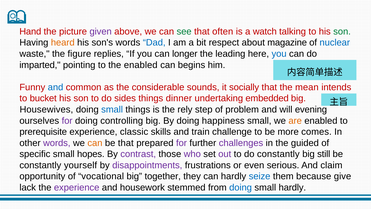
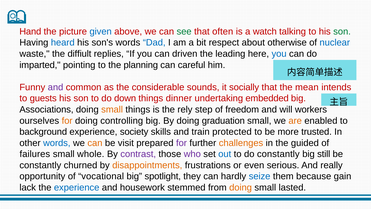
given colour: purple -> blue (101, 31)
heard colour: orange -> blue (63, 43)
magazine: magazine -> otherwise (287, 43)
figure: figure -> diffiult (79, 54)
longer: longer -> driven (185, 54)
the enabled: enabled -> planning (141, 65)
begins: begins -> careful (192, 65)
and colour: blue -> purple (56, 87)
bucket: bucket -> guests (43, 98)
sides: sides -> down (125, 98)
Housewives: Housewives -> Associations (46, 109)
small colour: blue -> orange (112, 109)
problem: problem -> freedom (242, 109)
evening: evening -> workers (311, 109)
for colour: purple -> orange (67, 121)
happiness: happiness -> graduation (223, 121)
prerequisite: prerequisite -> background (43, 132)
classic: classic -> society (134, 132)
challenge: challenge -> protected (232, 132)
comes: comes -> trusted (317, 132)
words colour: purple -> blue (57, 143)
be that: that -> visit (126, 143)
challenges colour: purple -> orange (241, 143)
specific: specific -> failures (35, 154)
hopes: hopes -> whole (91, 154)
out colour: purple -> blue (225, 154)
yourself: yourself -> churned (81, 165)
disappointments colour: purple -> orange (147, 165)
claim: claim -> really (332, 165)
together: together -> spotlight (163, 176)
give: give -> gain (343, 176)
experience colour: purple -> blue (77, 187)
doing colour: blue -> orange (241, 187)
small hardly: hardly -> lasted (292, 187)
